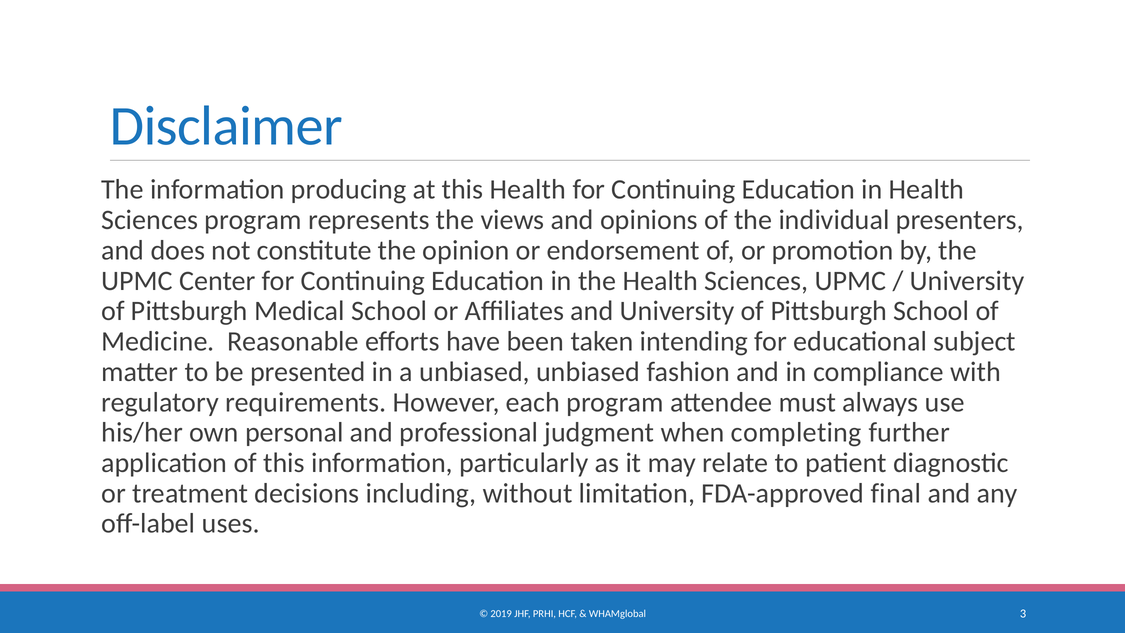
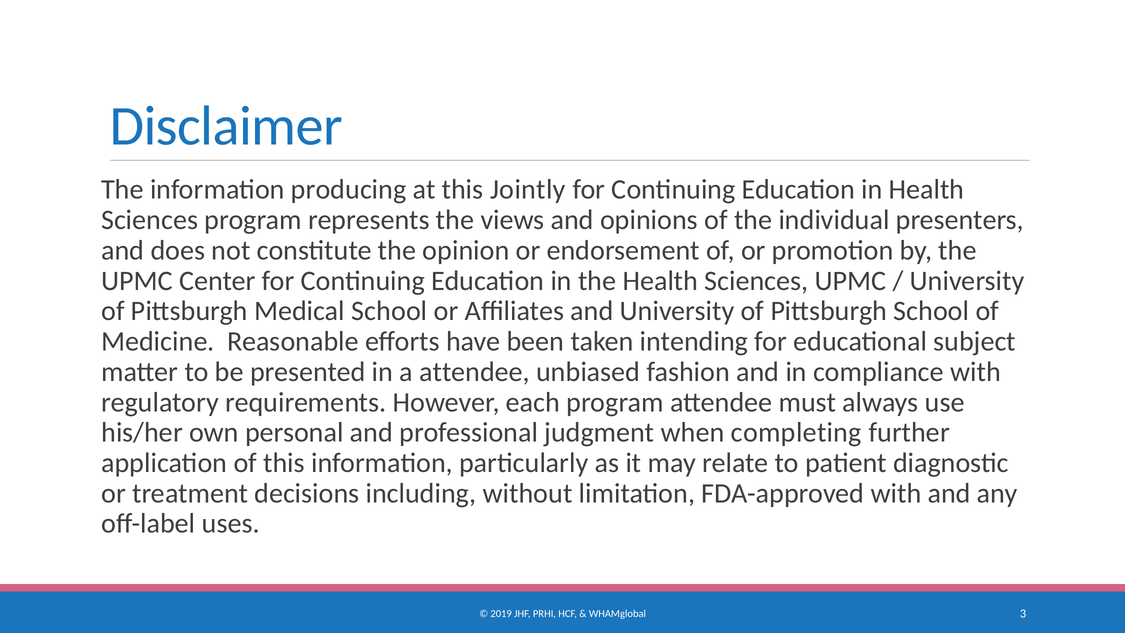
this Health: Health -> Jointly (528, 190)
a unbiased: unbiased -> attendee (475, 372)
FDA-approved final: final -> with (896, 493)
